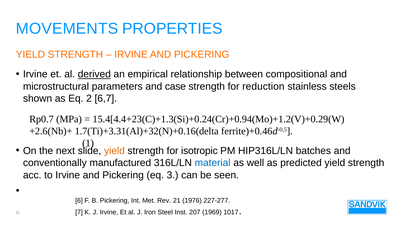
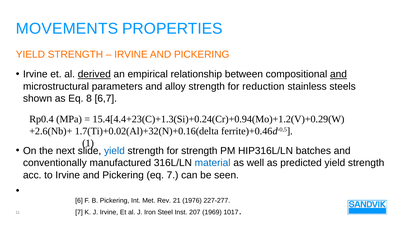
and underline: none -> present (338, 74)
case: case -> alloy (175, 86)
2: 2 -> 8 (89, 98)
Rp0.7: Rp0.7 -> Rp0.4 (41, 119)
1.7(Ti)+3.31(Al)+32(N)+0.16(delta: 1.7(Ti)+3.31(Al)+32(N)+0.16(delta -> 1.7(Ti)+0.02(Al)+32(N)+0.16(delta (147, 131)
yield colour: orange -> blue (114, 151)
for isotropic: isotropic -> strength (199, 151)
eq 3: 3 -> 7 (173, 175)
